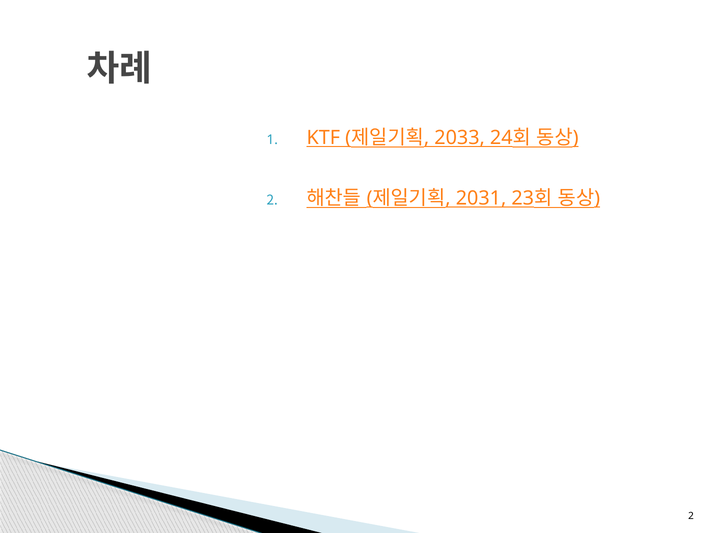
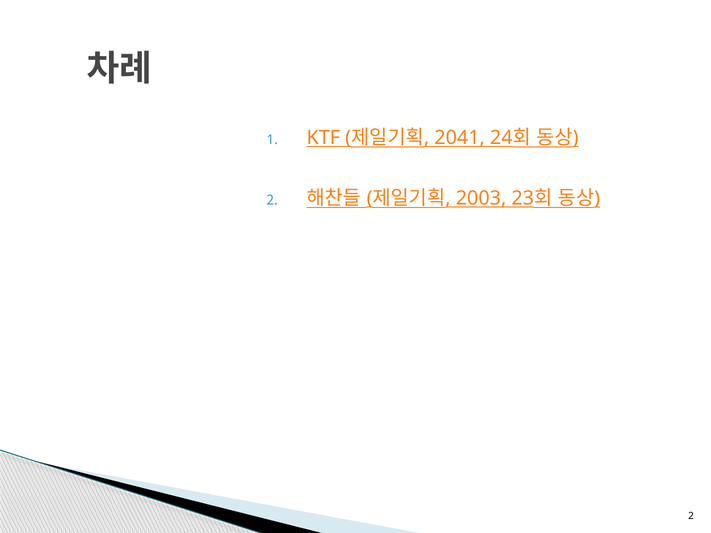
2033: 2033 -> 2041 (460, 138)
2031: 2031 -> 2003 (481, 198)
